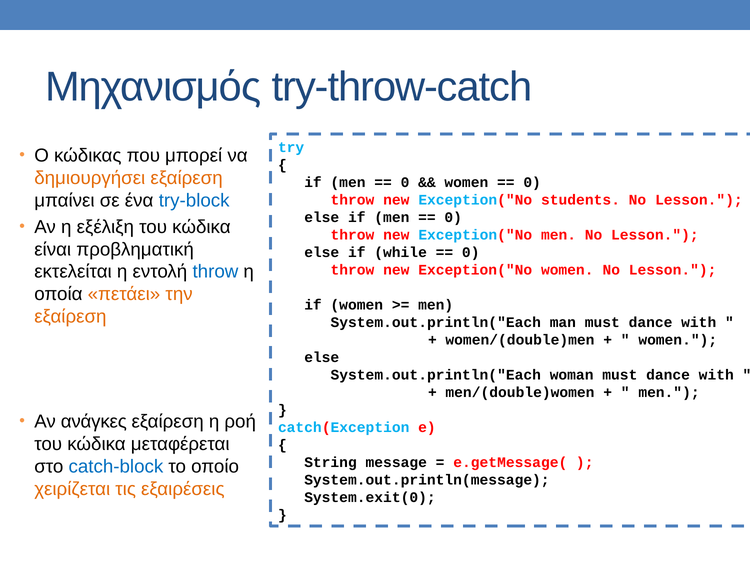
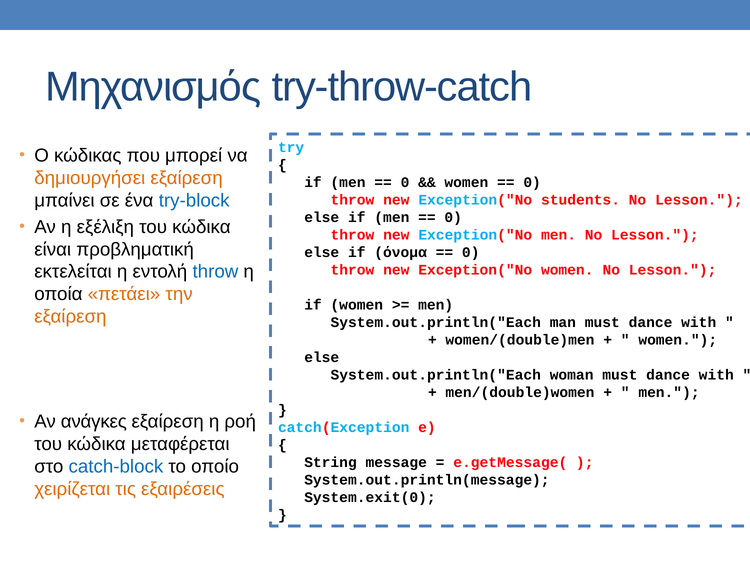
while: while -> όνομα (401, 253)
